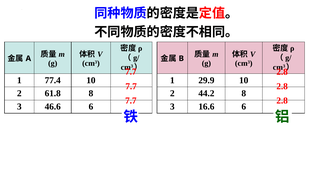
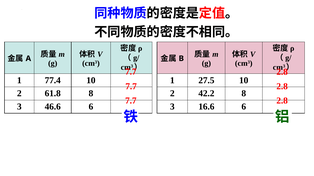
29.9: 29.9 -> 27.5 (206, 81)
44.2: 44.2 -> 42.2 (206, 94)
